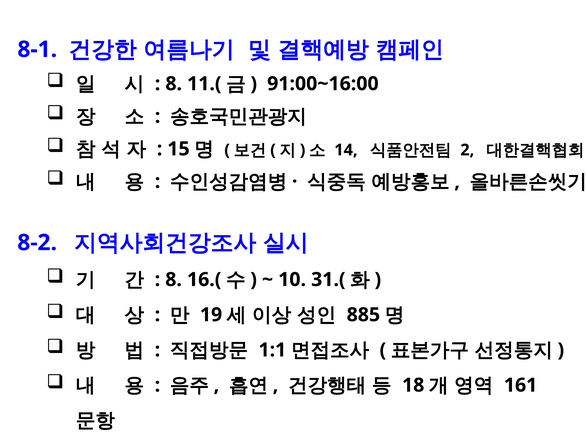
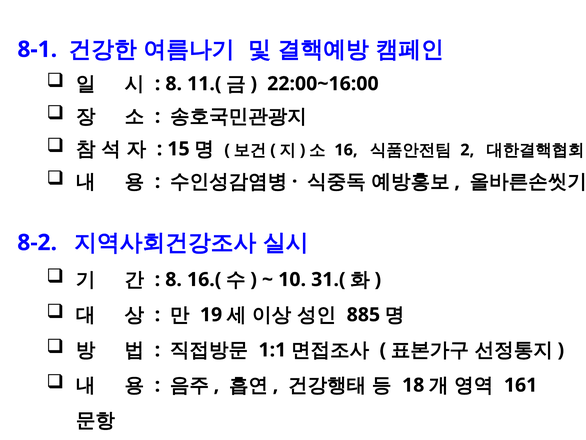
91:00~16:00: 91:00~16:00 -> 22:00~16:00 (323, 84)
14: 14 -> 16 (346, 150)
